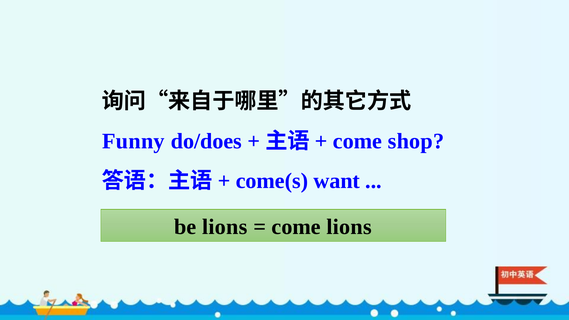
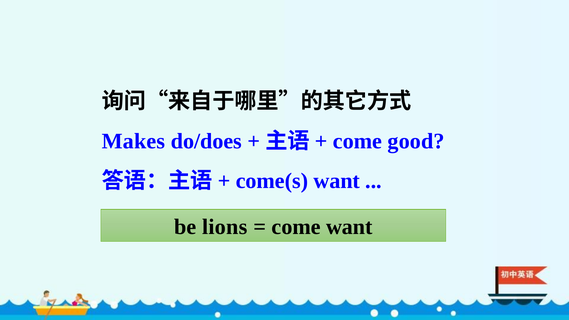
Funny: Funny -> Makes (133, 141)
shop: shop -> good (416, 141)
come lions: lions -> want (349, 227)
